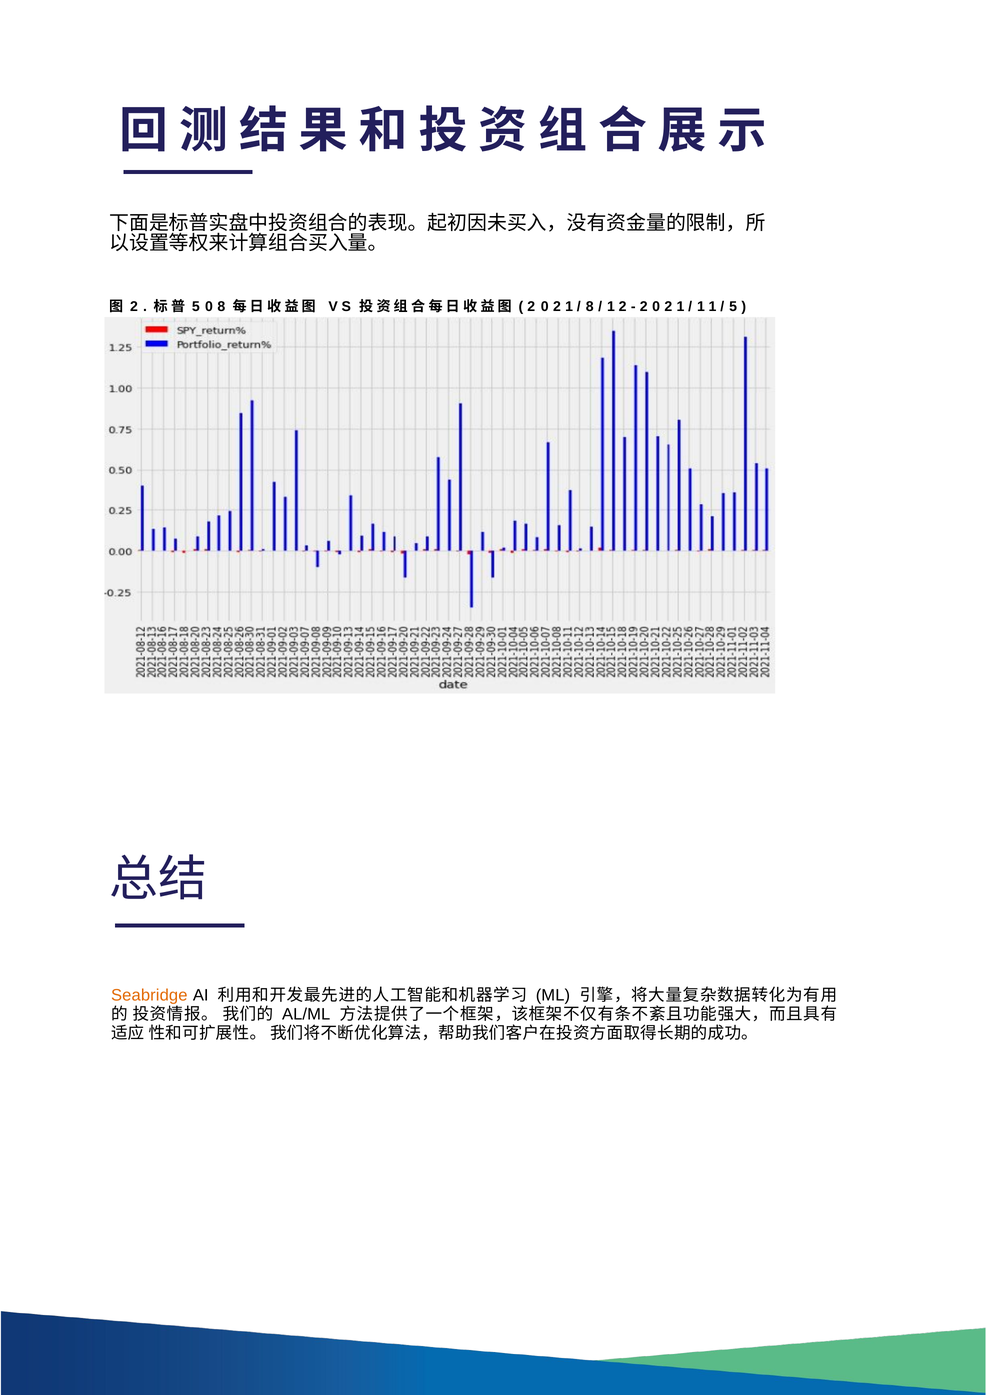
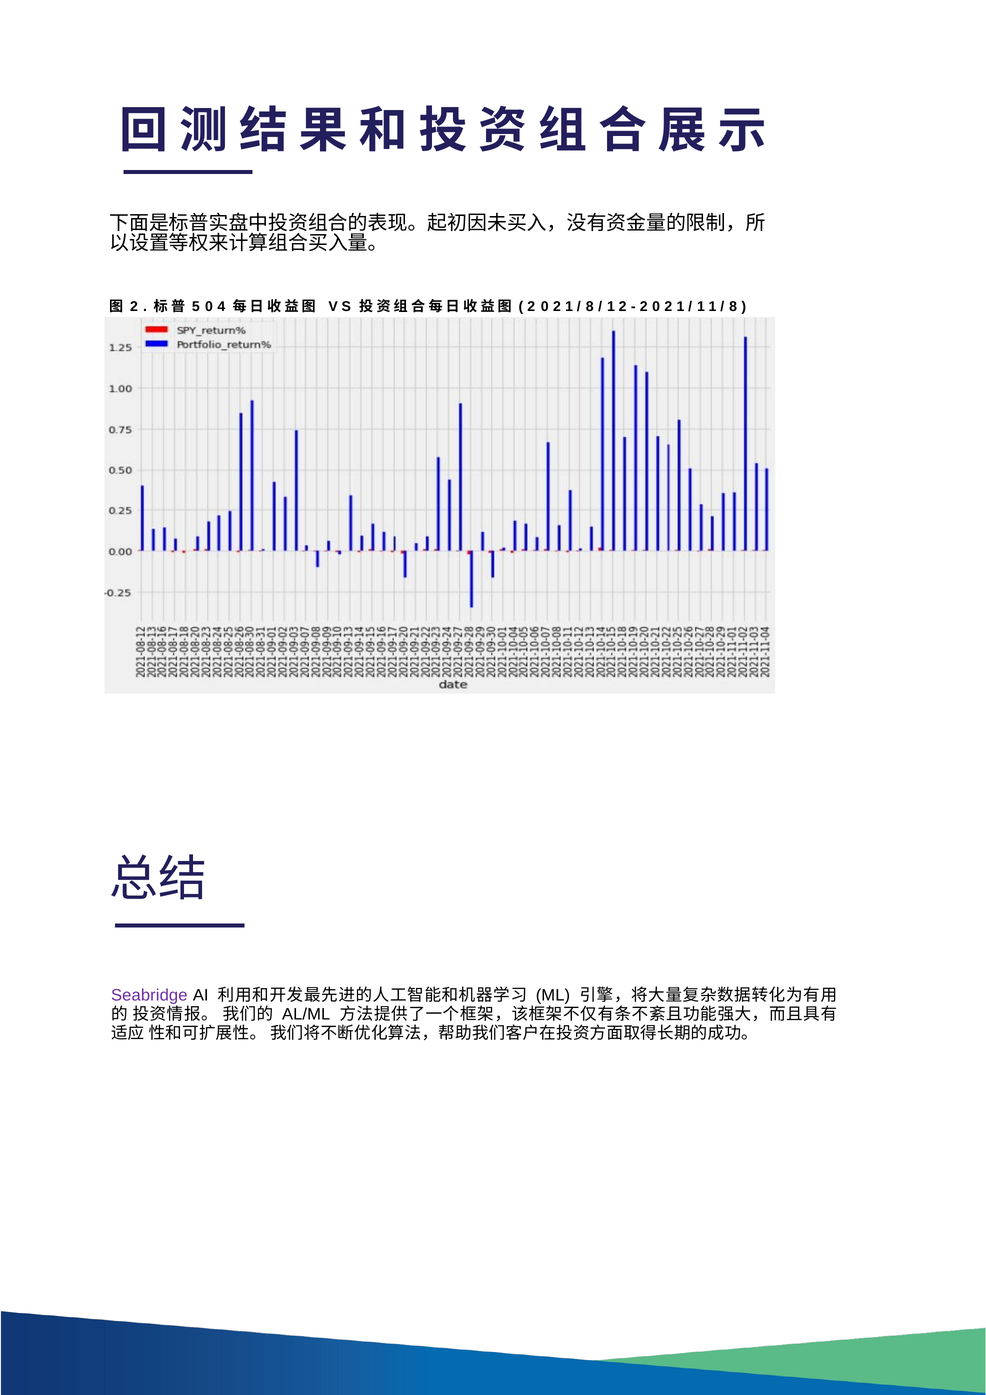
0 8: 8 -> 4 (221, 307)
5: 5 -> 8 (733, 307)
Seabridge colour: orange -> purple (149, 995)
